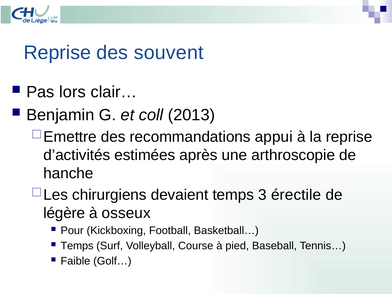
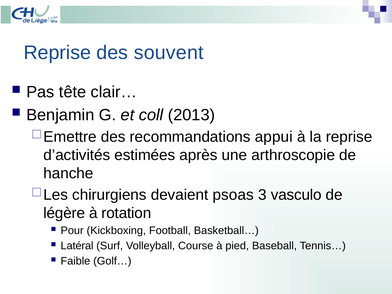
lors: lors -> tête (73, 92)
devaient temps: temps -> psoas (233, 195)
érectile: érectile -> vasculo (296, 195)
osseux: osseux -> rotation (126, 213)
Temps: Temps -> Latéral (77, 246)
